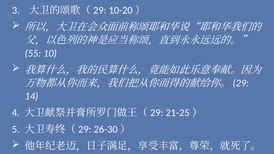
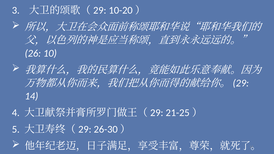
55: 55 -> 26 (33, 53)
